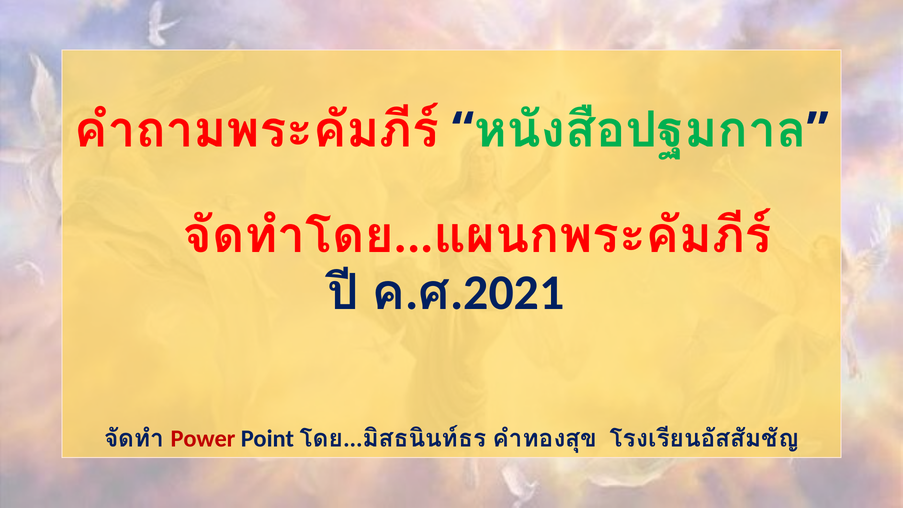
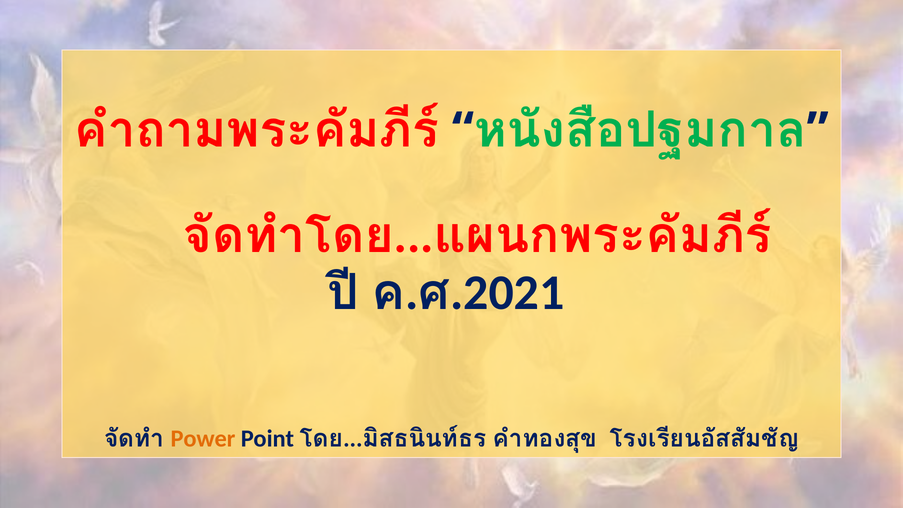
Power colour: red -> orange (203, 439)
